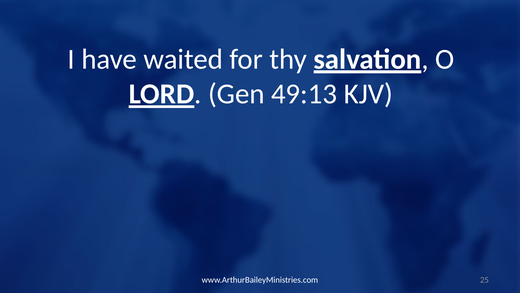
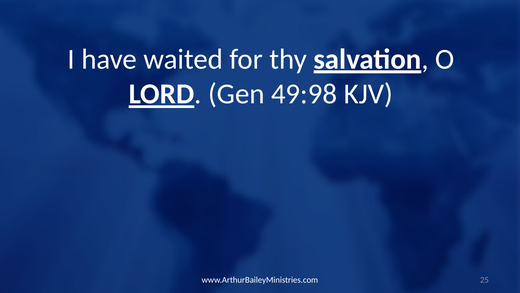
49:13: 49:13 -> 49:98 (304, 94)
